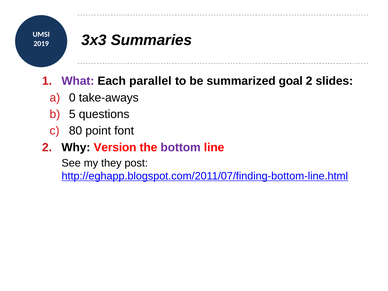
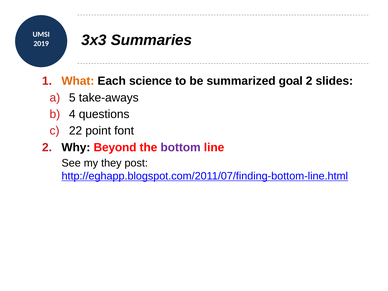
What colour: purple -> orange (78, 81)
parallel: parallel -> science (150, 81)
0: 0 -> 5 (72, 98)
5: 5 -> 4 (72, 114)
80: 80 -> 22 (76, 131)
Version: Version -> Beyond (115, 147)
